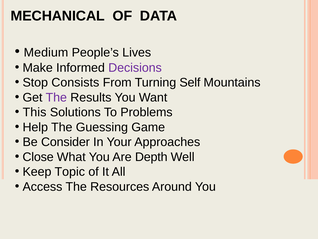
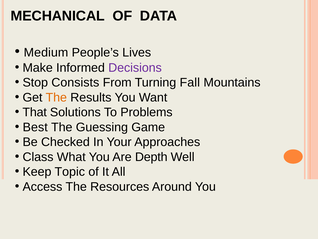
Self: Self -> Fall (190, 82)
The colour: purple -> orange (56, 97)
This: This -> That (35, 112)
Help: Help -> Best (35, 127)
Consider: Consider -> Checked (65, 142)
Close: Close -> Class (38, 157)
